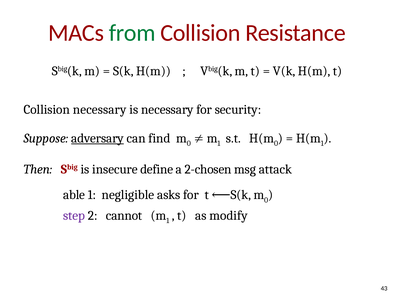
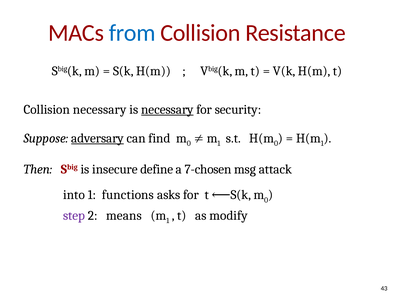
from colour: green -> blue (132, 33)
necessary underline: none -> present (167, 109)
2-chosen: 2-chosen -> 7-chosen (208, 169)
able: able -> into (74, 195)
negligible: negligible -> functions (128, 195)
cannot: cannot -> means (124, 215)
